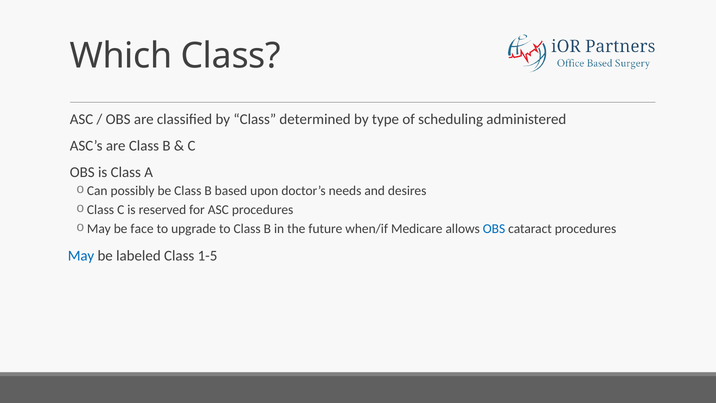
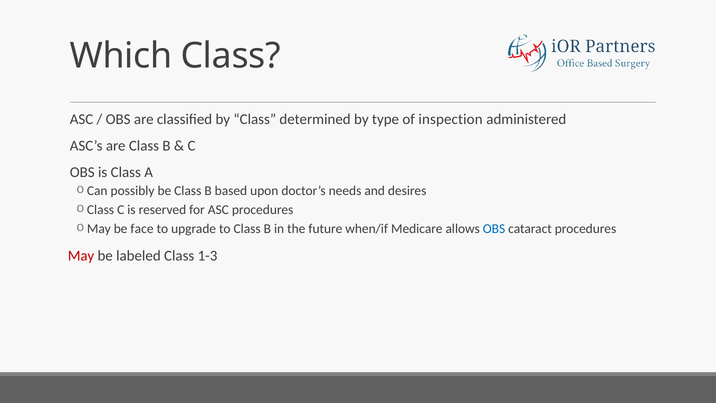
scheduling: scheduling -> inspection (451, 119)
May colour: blue -> red (81, 256)
1-5: 1-5 -> 1-3 (208, 256)
